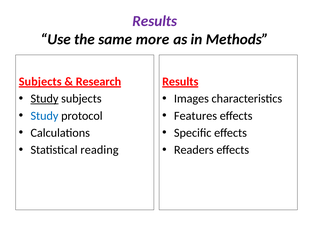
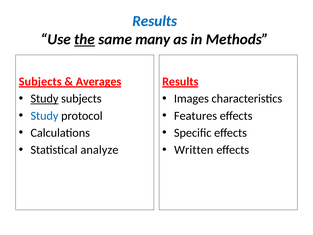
Results colour: purple -> blue (155, 21)
the underline: none -> present (85, 39)
more: more -> many (153, 39)
Research: Research -> Averages (98, 82)
reading: reading -> analyze (99, 150)
Readers: Readers -> Written (194, 150)
